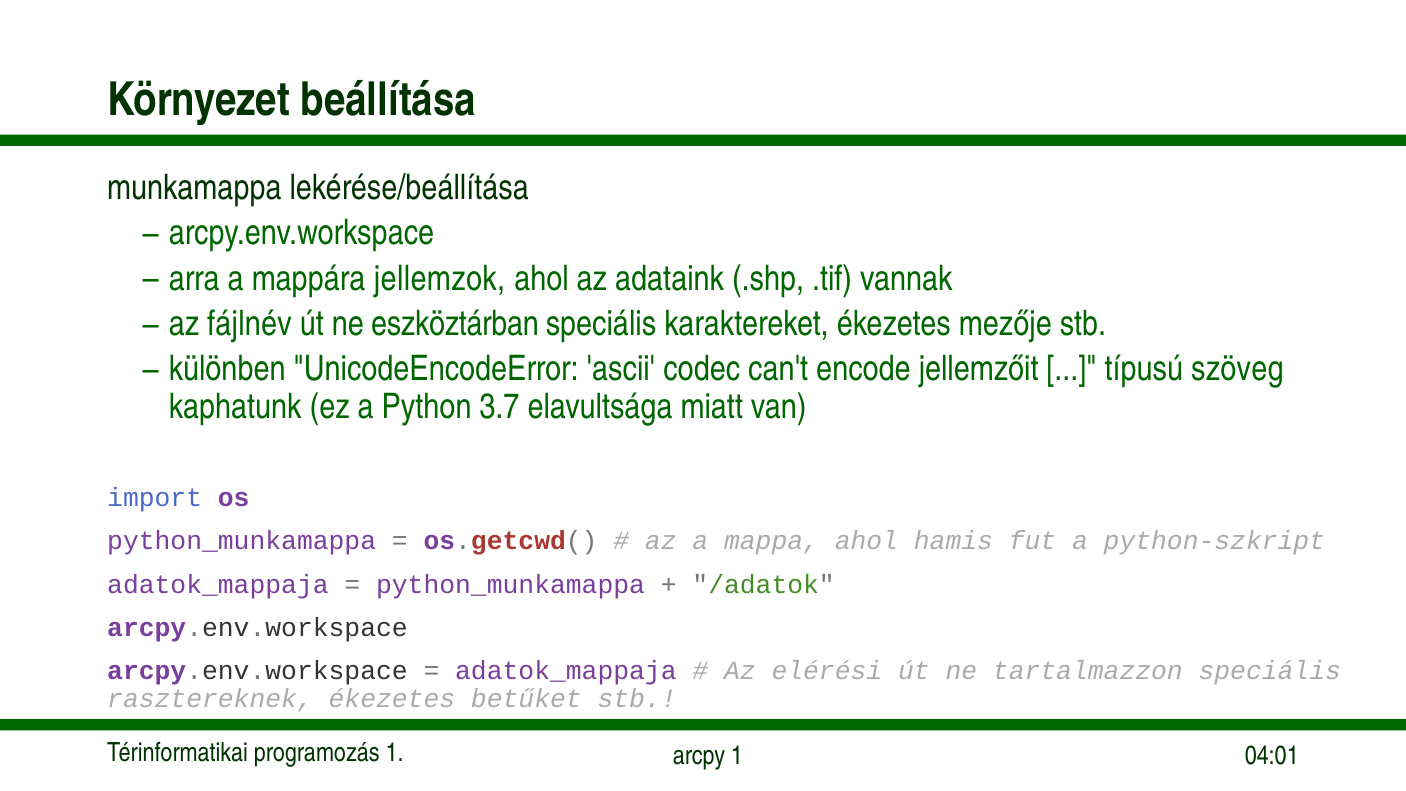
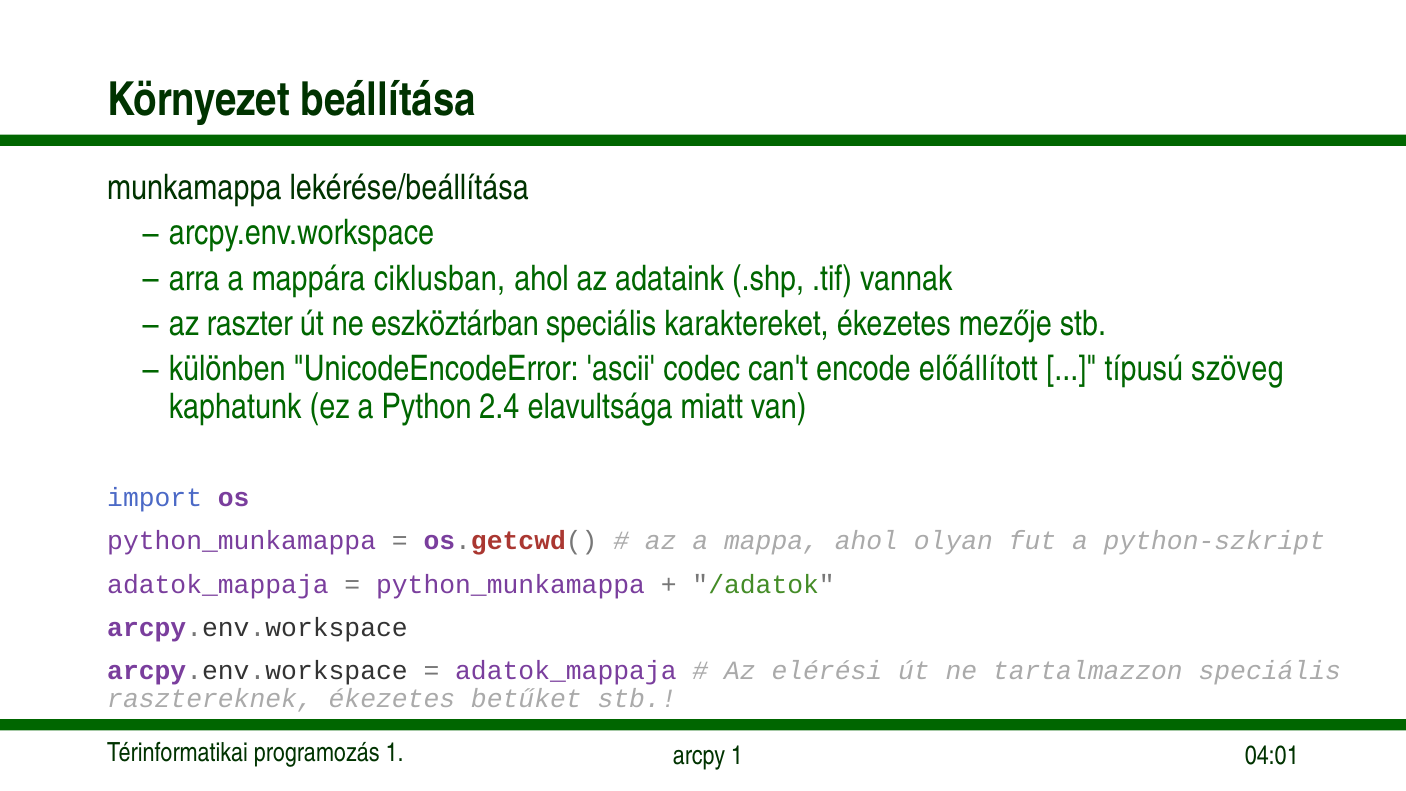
jellemzok: jellemzok -> ciklusban (440, 279)
fájlnév: fájlnév -> raszter (250, 324)
jellemzőit: jellemzőit -> előállított (978, 369)
3.7: 3.7 -> 2.4 (499, 407)
hamis: hamis -> olyan (953, 541)
